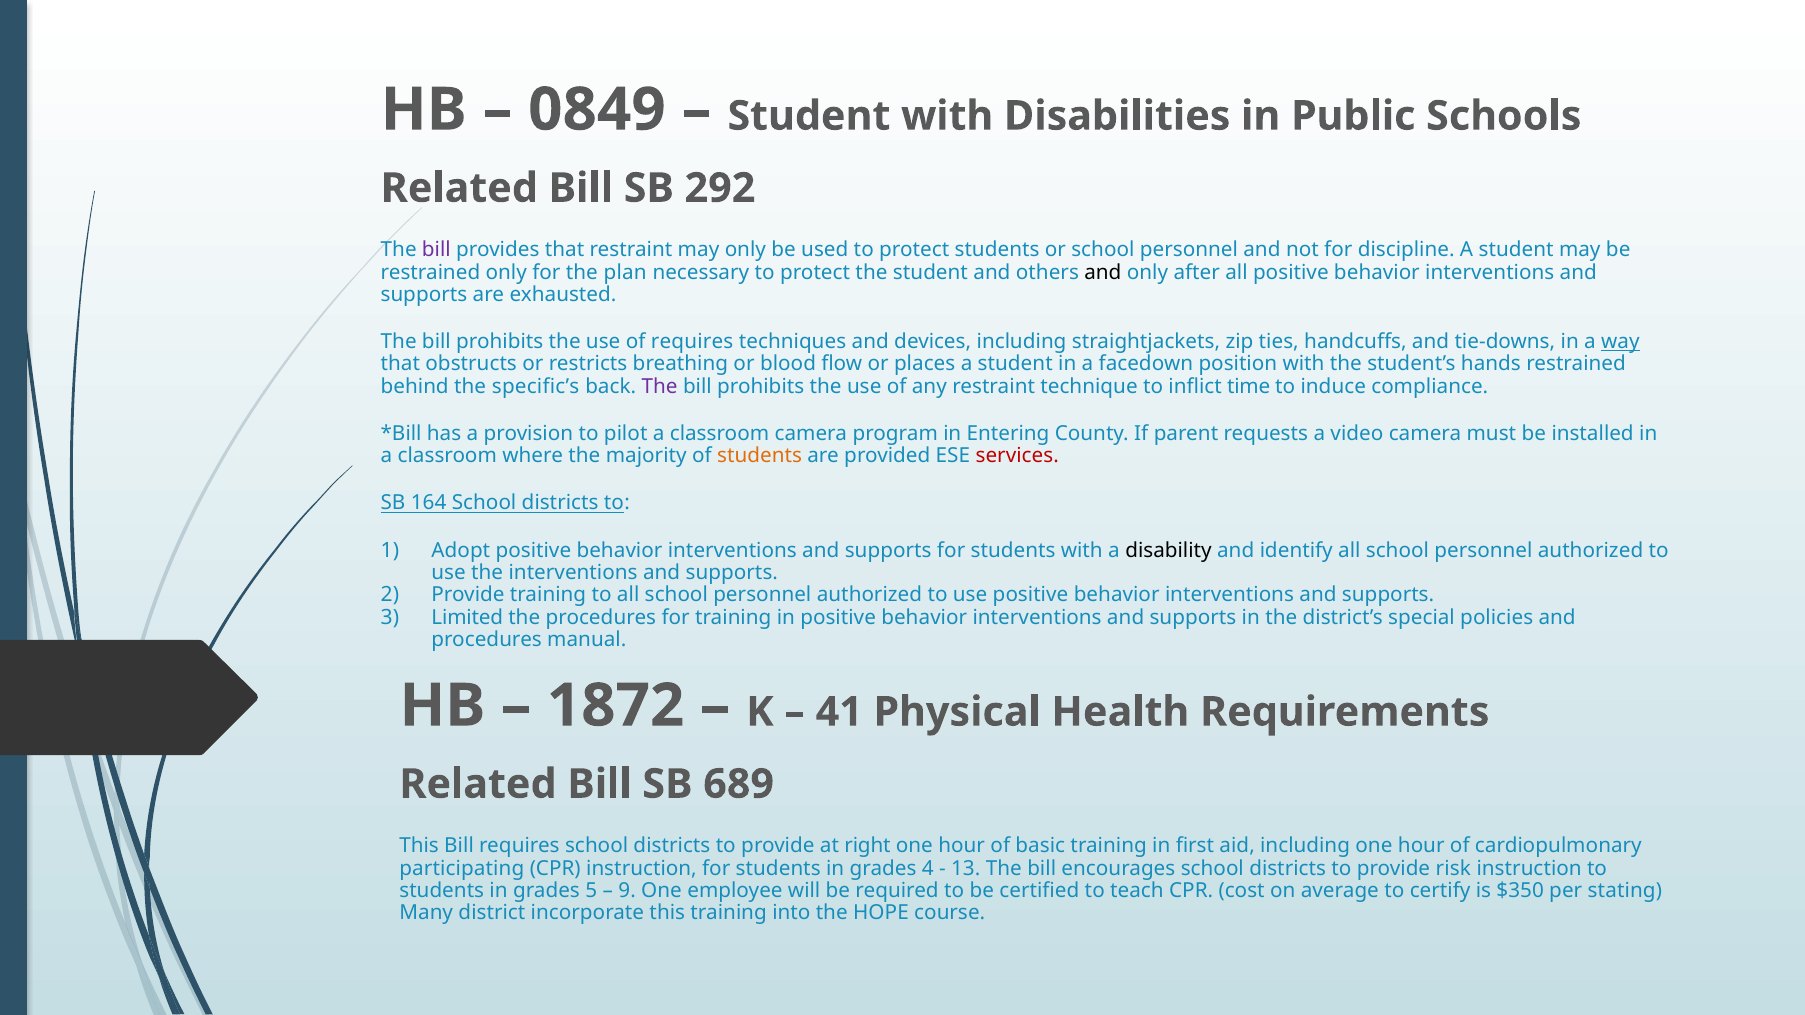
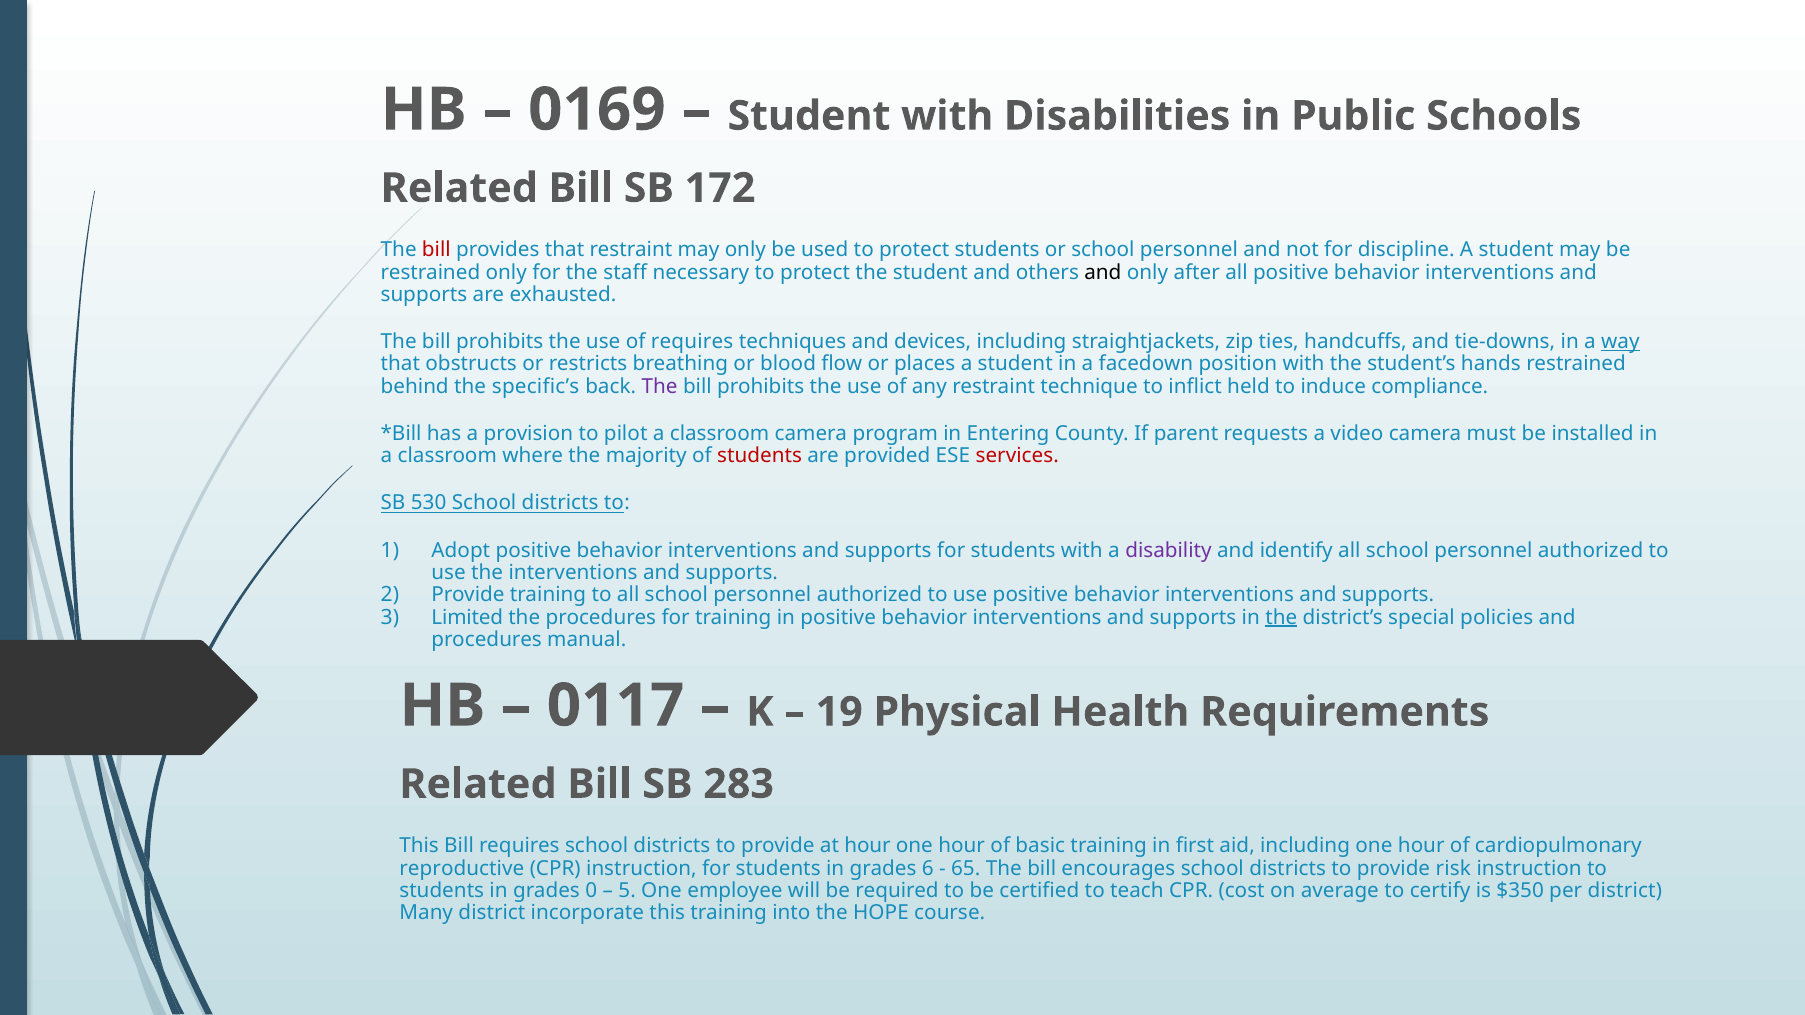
0849: 0849 -> 0169 (597, 110)
292: 292 -> 172 (720, 188)
bill colour: purple -> red (436, 250)
plan: plan -> staff (625, 272)
time: time -> held (1248, 387)
students colour: orange -> red (760, 456)
164: 164 -> 530 (429, 503)
disability colour: black -> purple (1168, 550)
the underline: none -> present (1281, 617)
1872: 1872 -> 0117 (616, 706)
41: 41 -> 19 (839, 712)
689: 689 -> 283 (739, 784)
at right: right -> hour (868, 846)
participating: participating -> reproductive (462, 869)
4: 4 -> 6 (928, 869)
13: 13 -> 65 (966, 869)
5: 5 -> 0 (591, 891)
9: 9 -> 5 (627, 891)
per stating: stating -> district (1625, 891)
